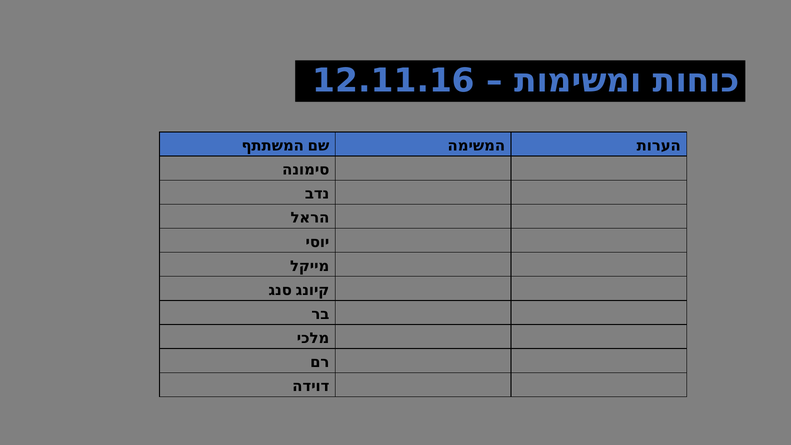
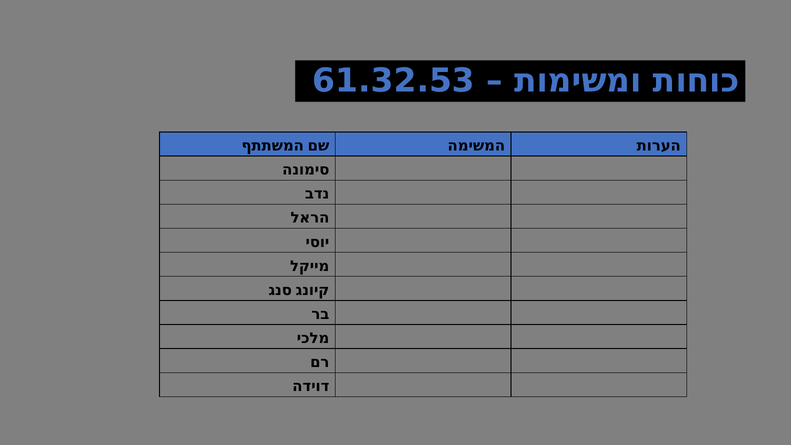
12.11.16: 12.11.16 -> 61.32.53 (394, 81)
